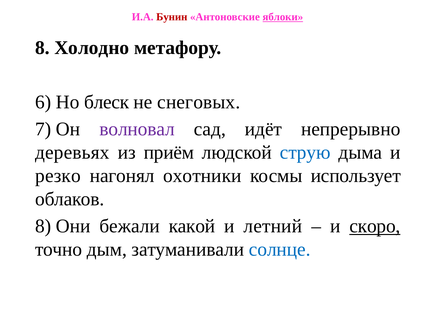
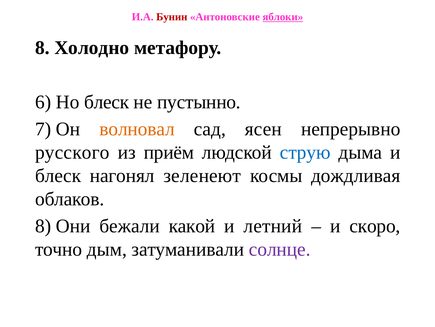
снеговых: снеговых -> пустынно (199, 102)
волновал colour: purple -> orange (137, 129)
идёт: идёт -> ясен (263, 129)
деревьях: деревьях -> русского (72, 152)
резко: резко -> блеск (58, 175)
охотники: охотники -> зеленеют (202, 175)
использует: использует -> дождливая (356, 175)
скоро underline: present -> none (375, 226)
солнце colour: blue -> purple (280, 249)
